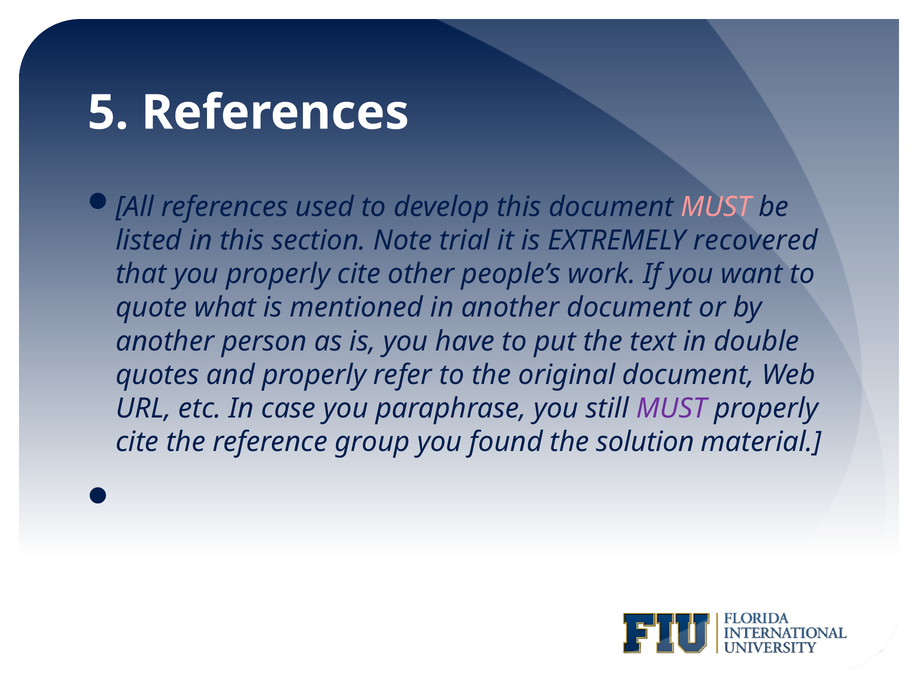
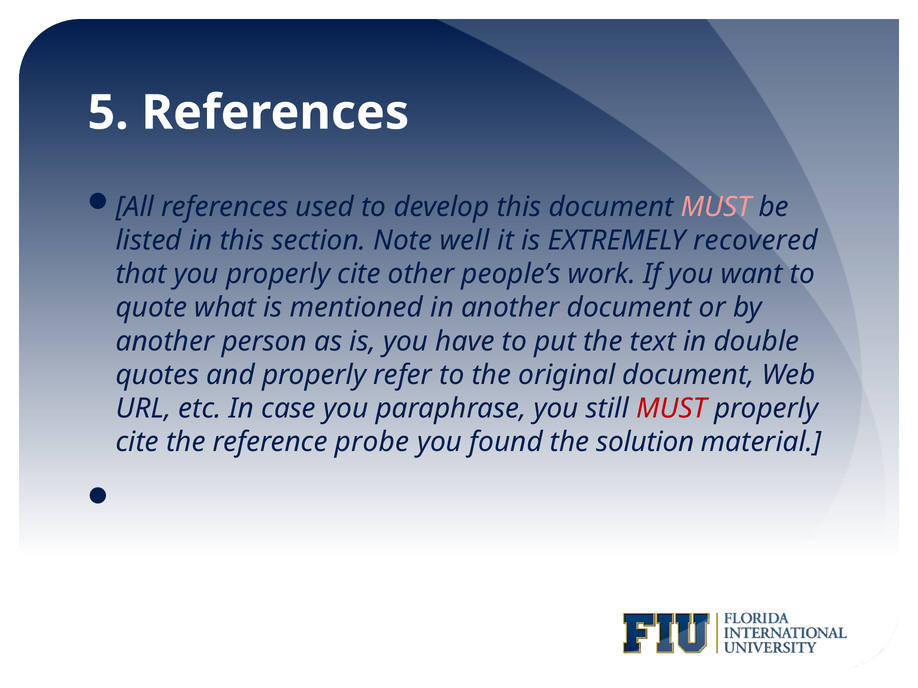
trial: trial -> well (465, 241)
MUST colour: purple -> red (671, 409)
group: group -> probe (372, 443)
